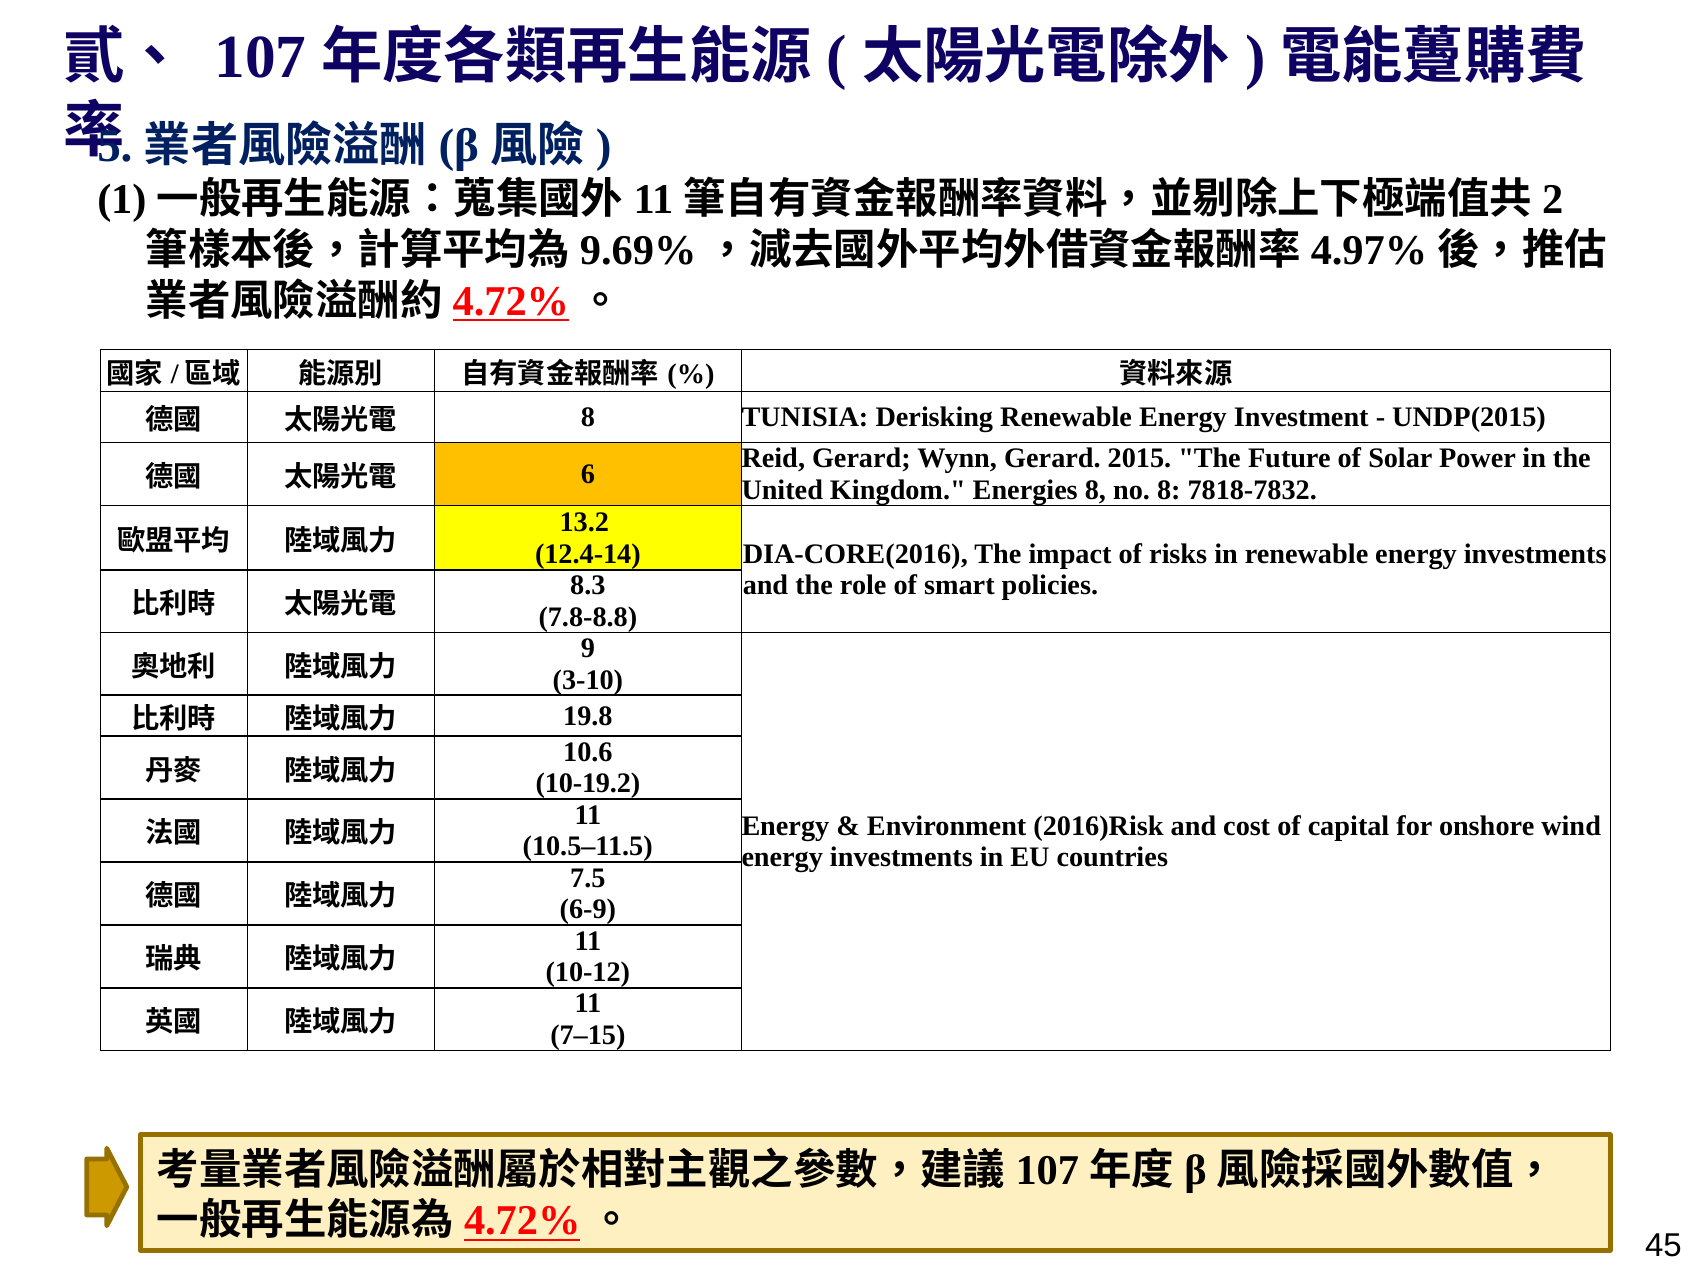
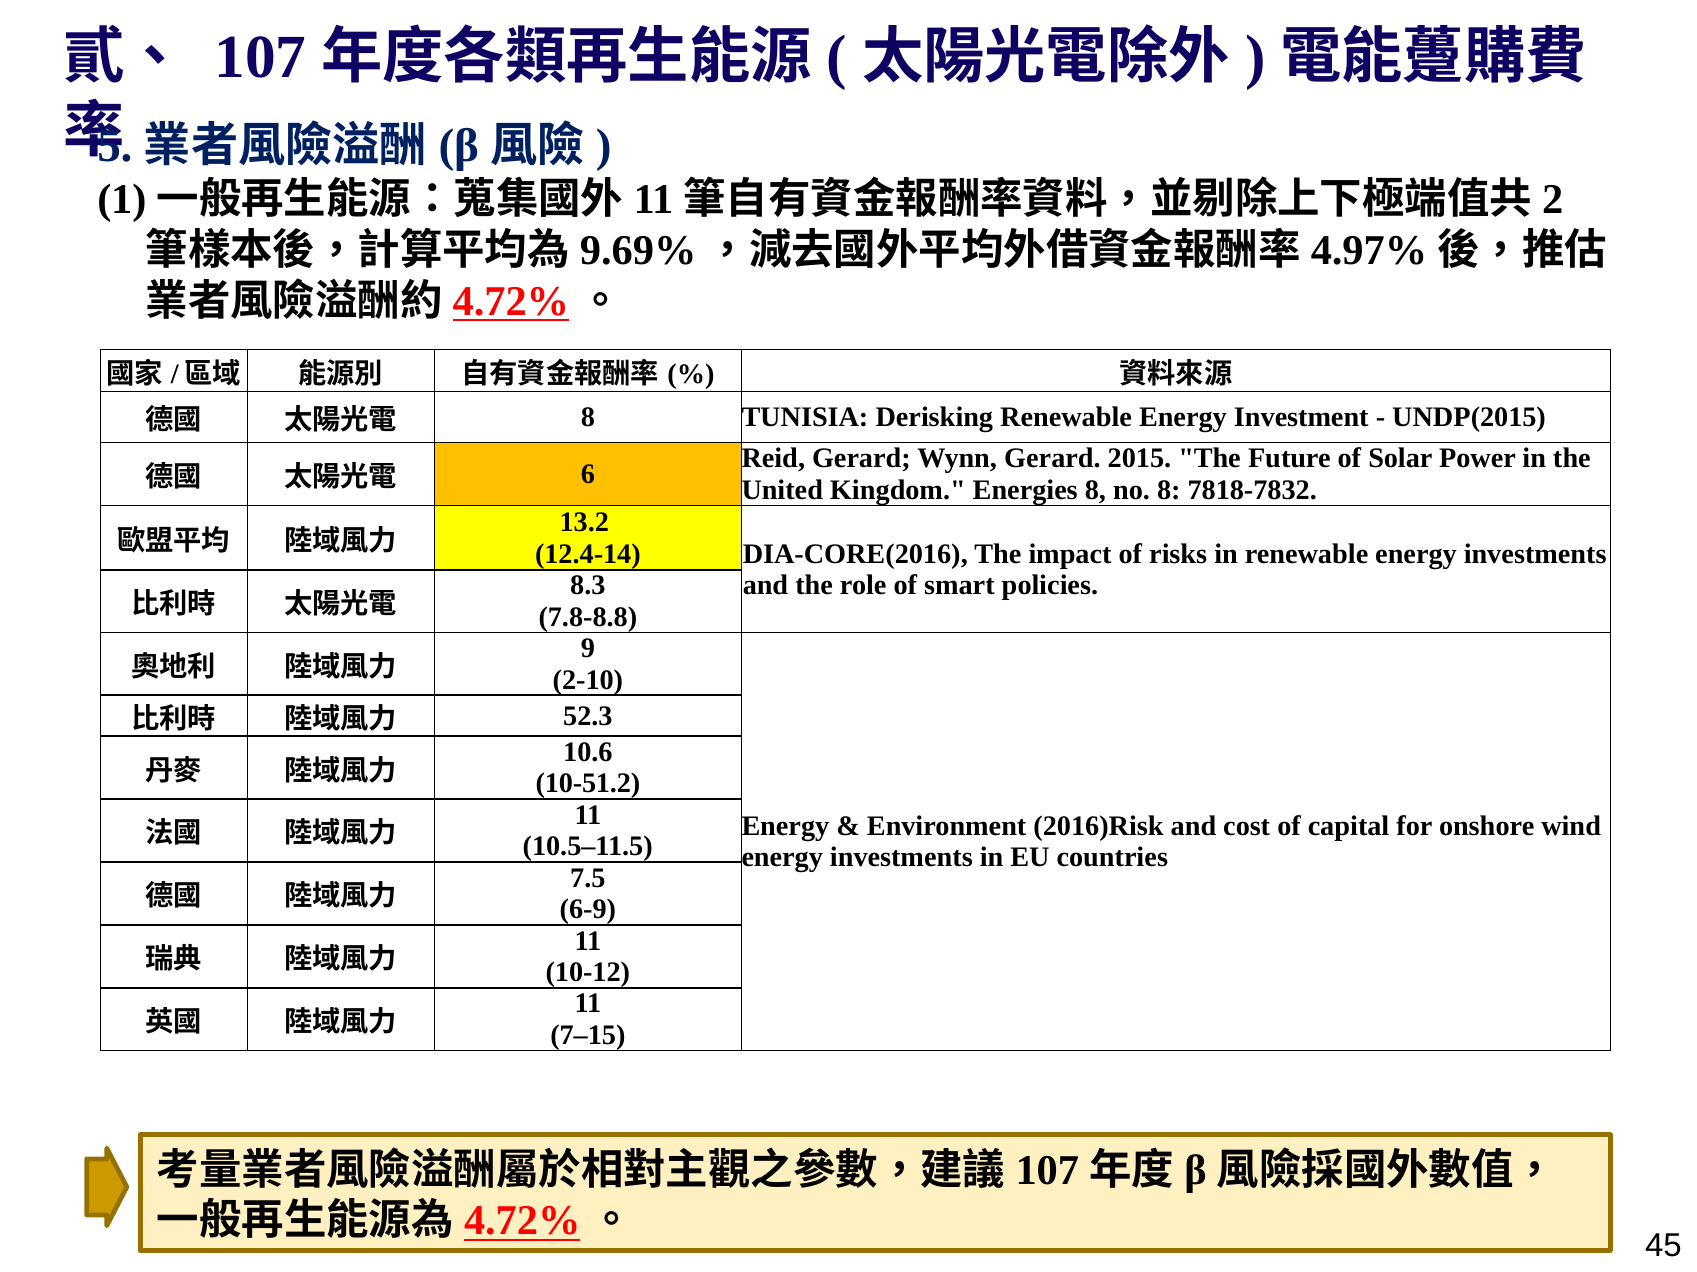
3-10: 3-10 -> 2-10 (588, 680)
19.8: 19.8 -> 52.3 (588, 716)
10-19.2: 10-19.2 -> 10-51.2 (588, 784)
